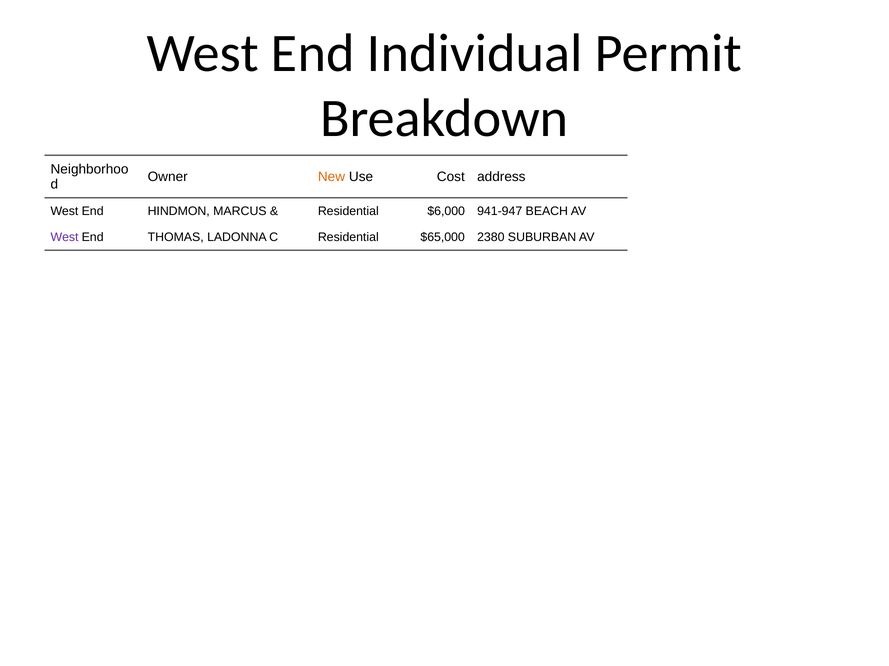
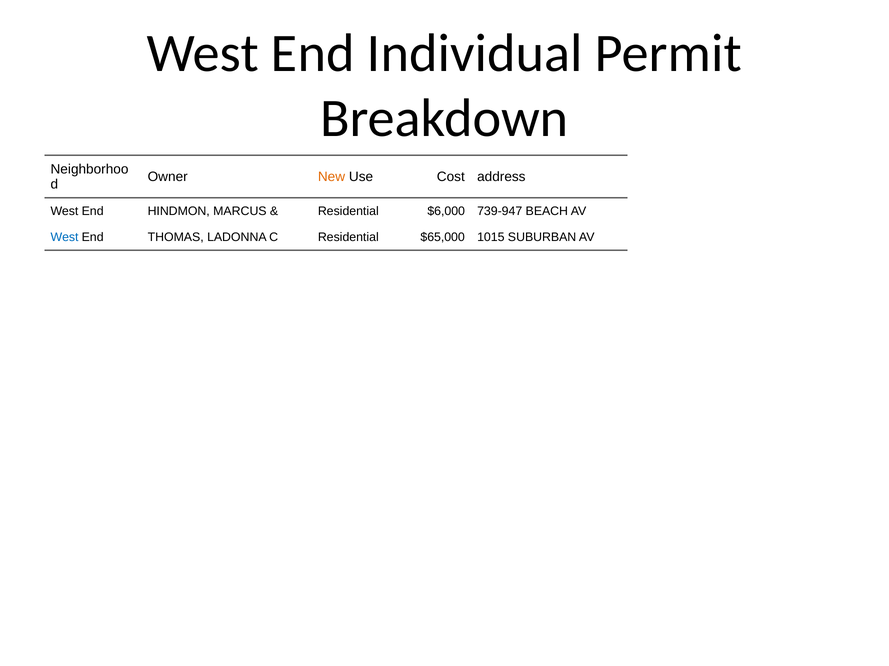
941-947: 941-947 -> 739-947 (500, 211)
West colour: purple -> blue (65, 238)
2380: 2380 -> 1015 (491, 238)
